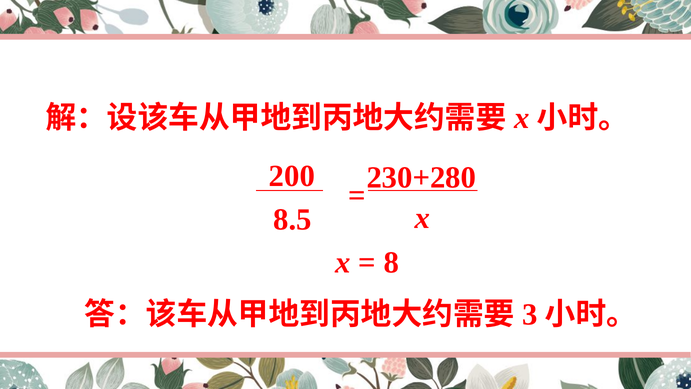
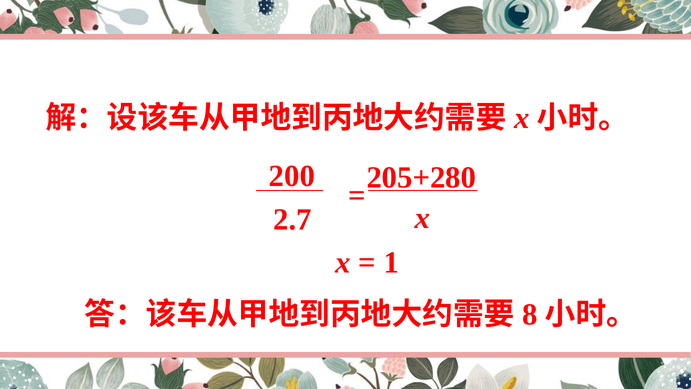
230+280: 230+280 -> 205+280 (421, 178)
8.5: 8.5 -> 2.7 (293, 219)
8: 8 -> 1 (391, 263)
3: 3 -> 8 (530, 315)
